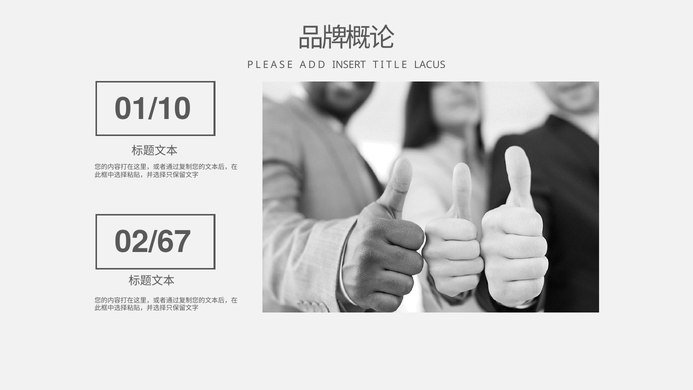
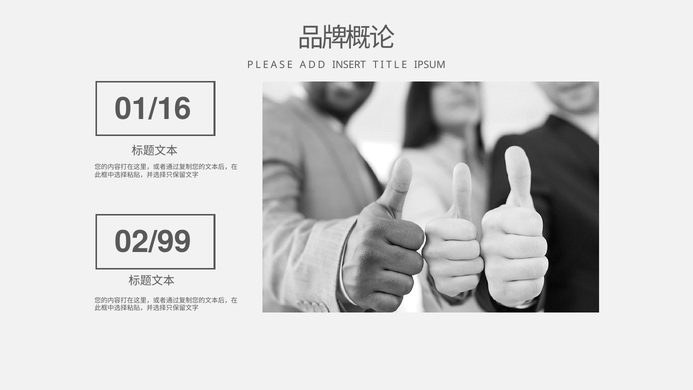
LACUS: LACUS -> IPSUM (430, 65)
01/10: 01/10 -> 01/16 (153, 109)
02/67: 02/67 -> 02/99 (153, 242)
